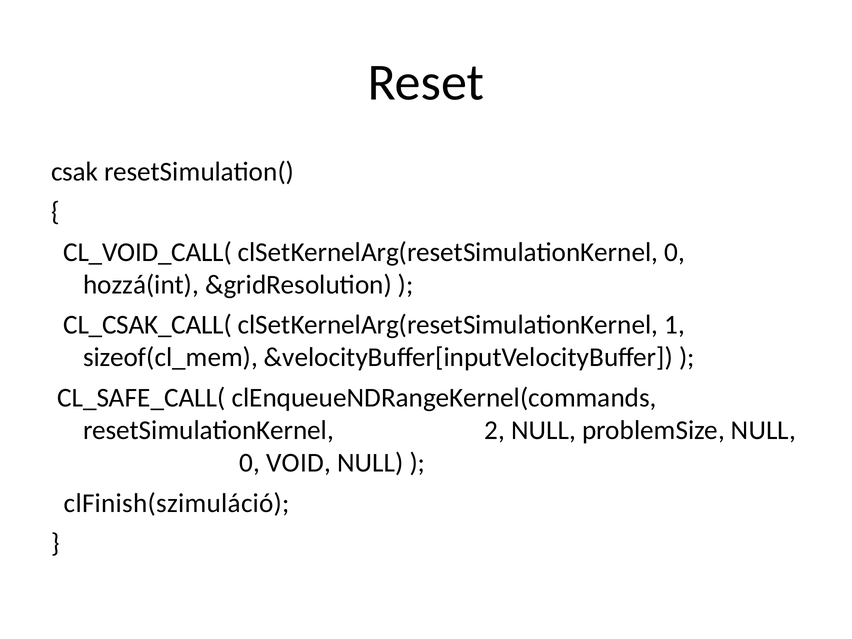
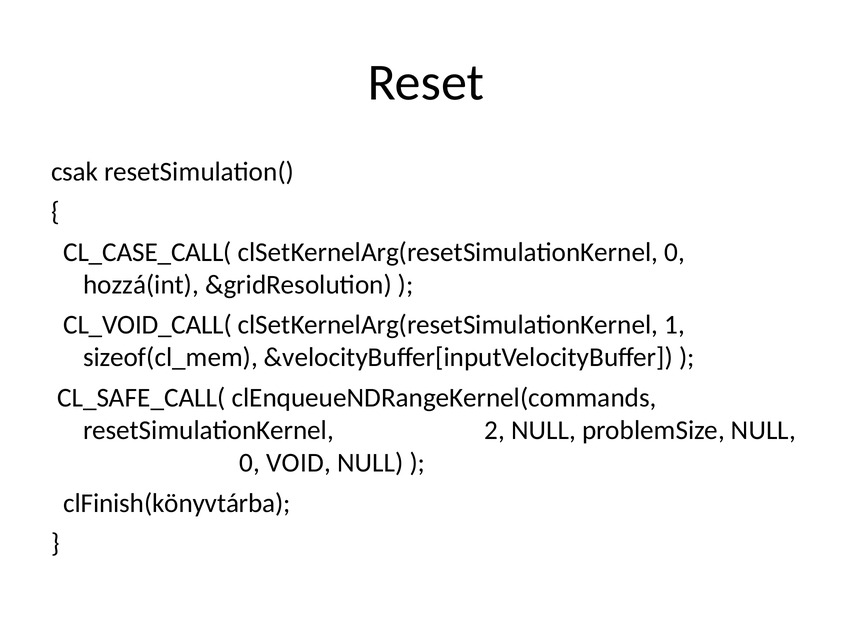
CL_VOID_CALL(: CL_VOID_CALL( -> CL_CASE_CALL( (148, 252)
CL_CSAK_CALL(: CL_CSAK_CALL( -> CL_VOID_CALL( (148, 325)
clFinish(szimuláció: clFinish(szimuláció -> clFinish(könyvtárba (177, 503)
